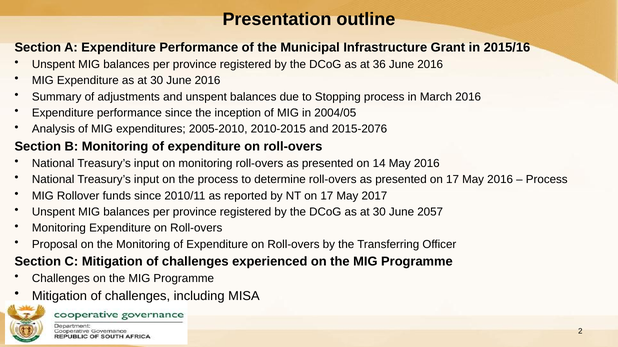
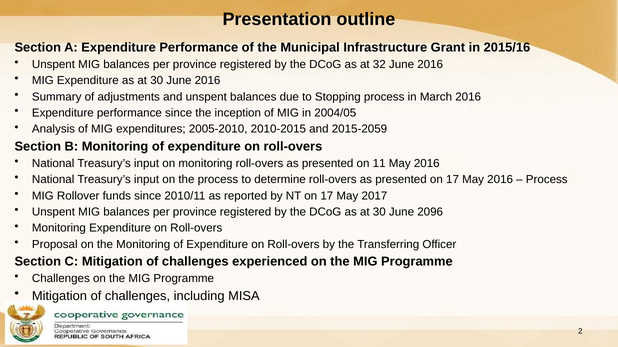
36: 36 -> 32 (379, 64)
2015-2076: 2015-2076 -> 2015-2059 (359, 129)
14: 14 -> 11 (379, 164)
2057: 2057 -> 2096 (430, 212)
